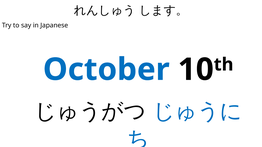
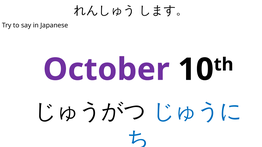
October colour: blue -> purple (106, 70)
